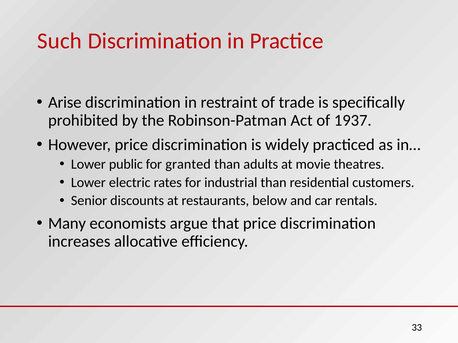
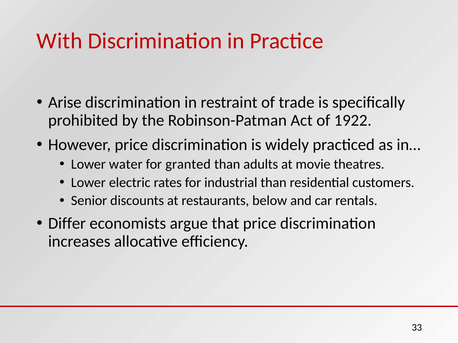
Such: Such -> With (60, 41)
1937: 1937 -> 1922 (353, 120)
public: public -> water (126, 164)
Many: Many -> Differ (67, 224)
